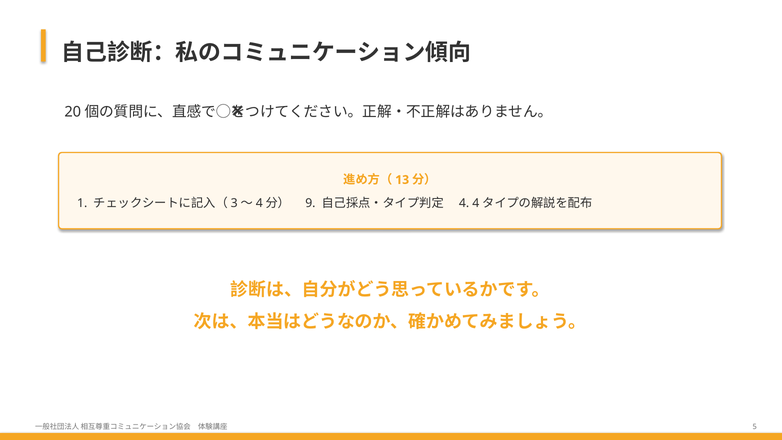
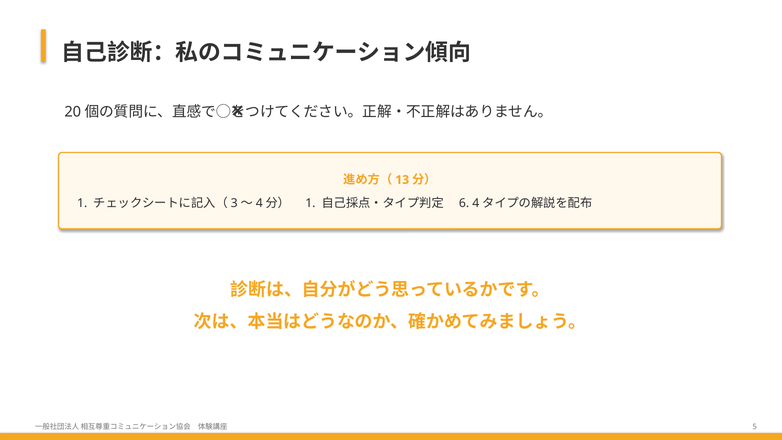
9: 9 -> 1 (310, 203)
4: 4 -> 6 (464, 203)
